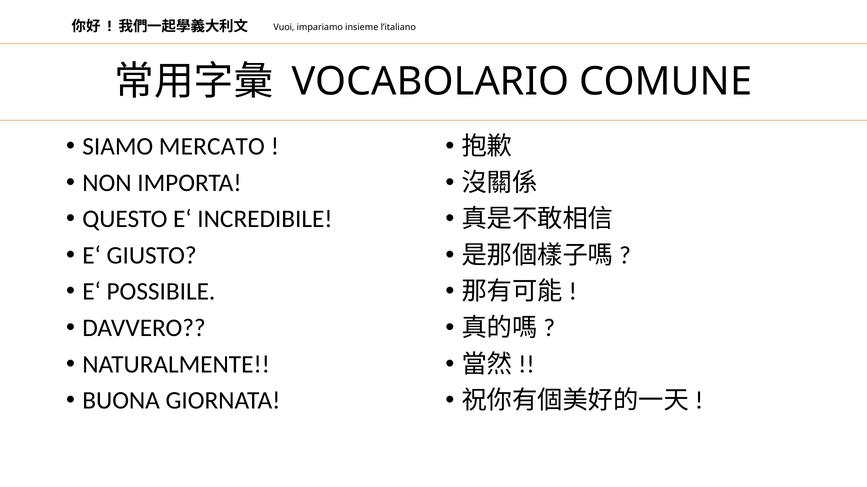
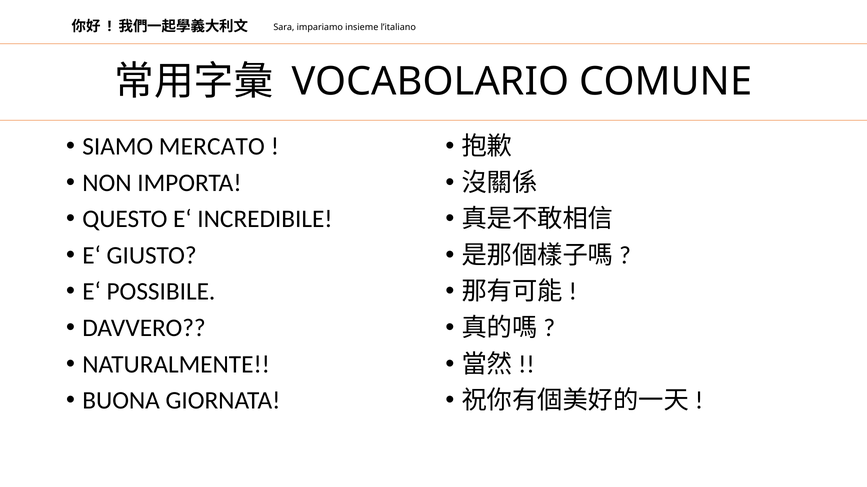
Vuoi: Vuoi -> Sara (284, 27)
